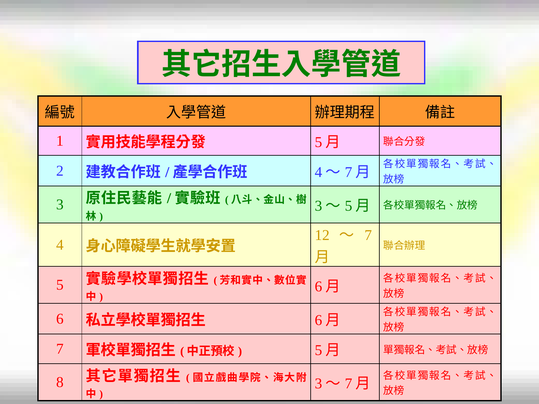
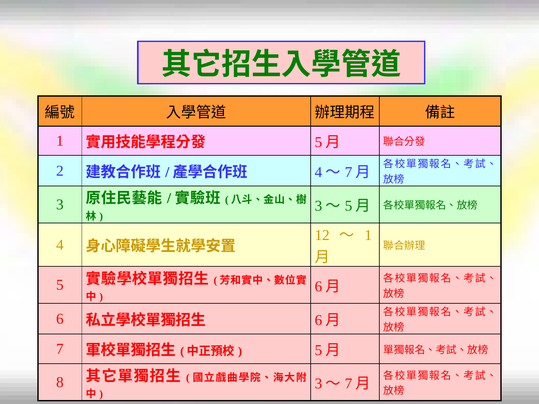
7: 7 -> 1 (368, 236)
